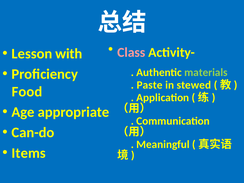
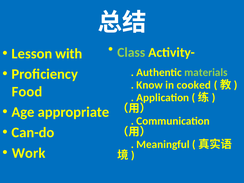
Class colour: pink -> light green (131, 52)
Paste: Paste -> Know (150, 85)
stewed: stewed -> cooked (194, 85)
Items: Items -> Work (29, 153)
